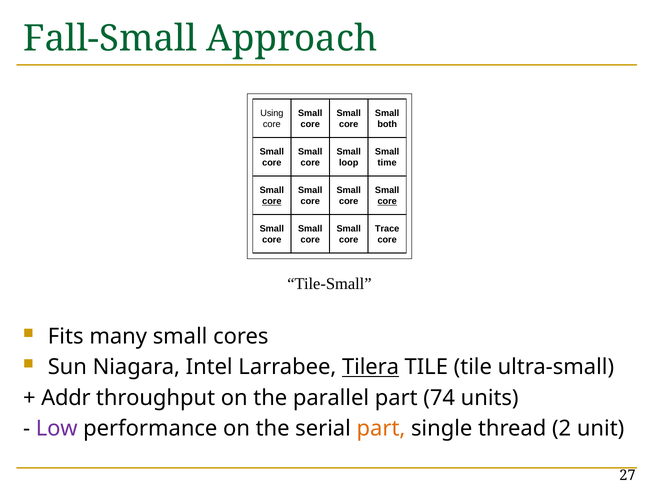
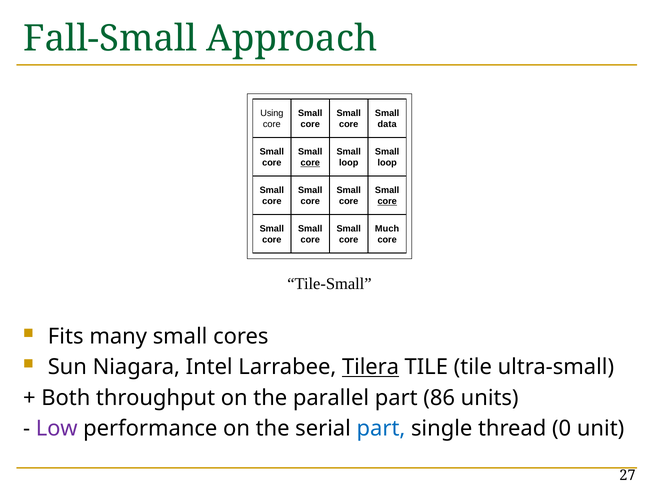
both: both -> data (387, 124)
core underline: none -> present (310, 163)
time: time -> loop (387, 163)
core underline: present -> none (272, 201)
Trace: Trace -> Much (387, 229)
Addr: Addr -> Both (66, 397)
74: 74 -> 86 (439, 397)
part colour: orange -> blue (381, 428)
2: 2 -> 0 (562, 428)
